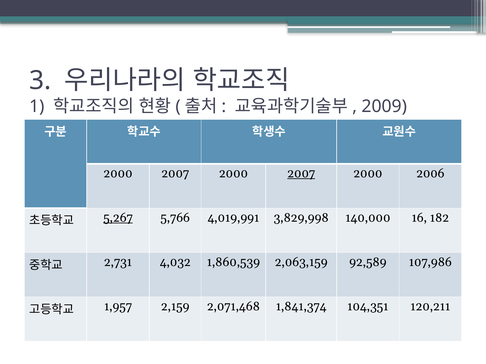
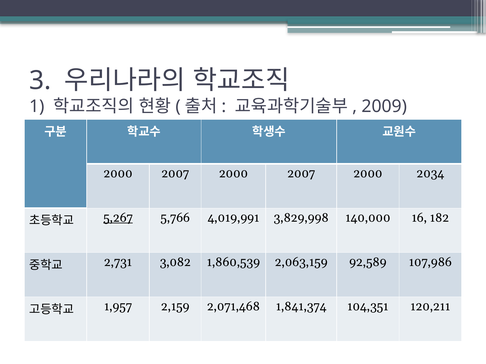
2007 underline: present -> none (301, 174)
2006: 2006 -> 2034 (430, 174)
4,032: 4,032 -> 3,082 (175, 263)
